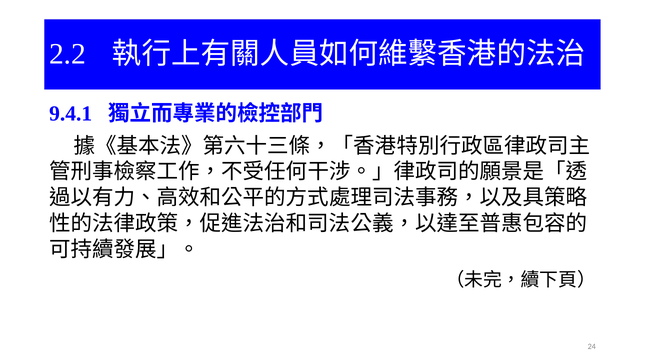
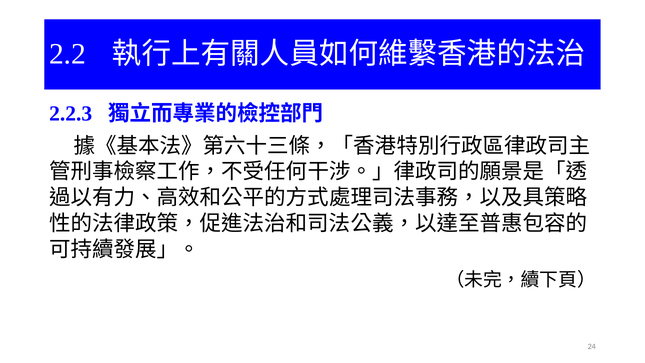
9.4.1: 9.4.1 -> 2.2.3 (71, 113)
